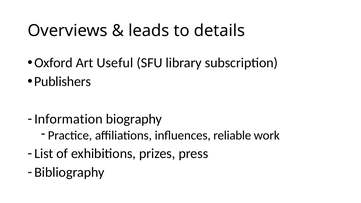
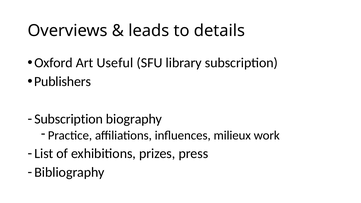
Information: Information -> Subscription (69, 119)
reliable: reliable -> milieux (232, 135)
